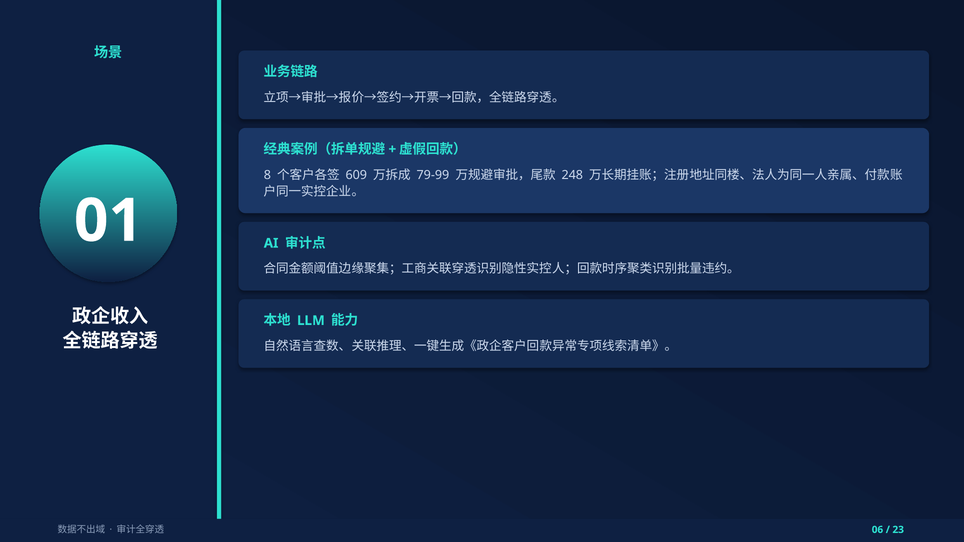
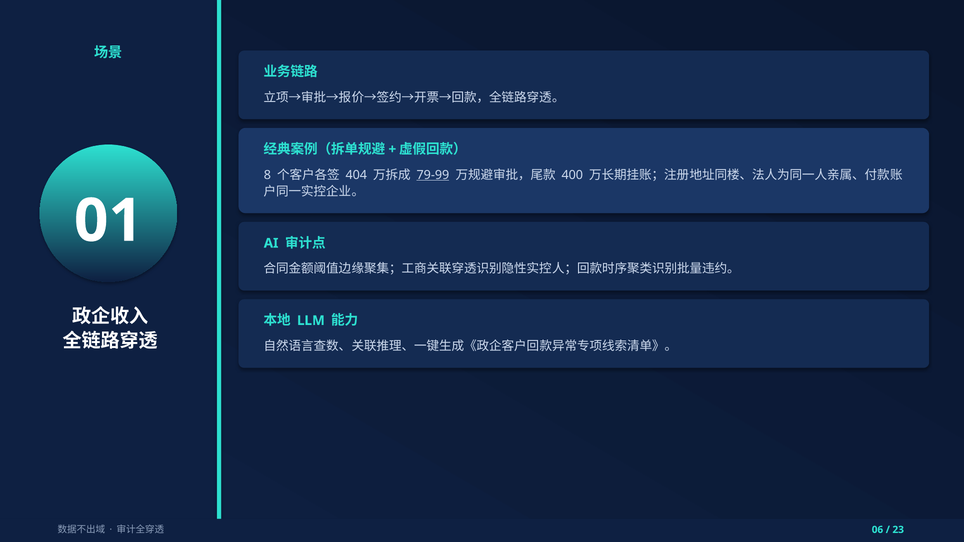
609: 609 -> 404 (356, 175)
79-99 underline: none -> present (433, 175)
248: 248 -> 400 (572, 175)
